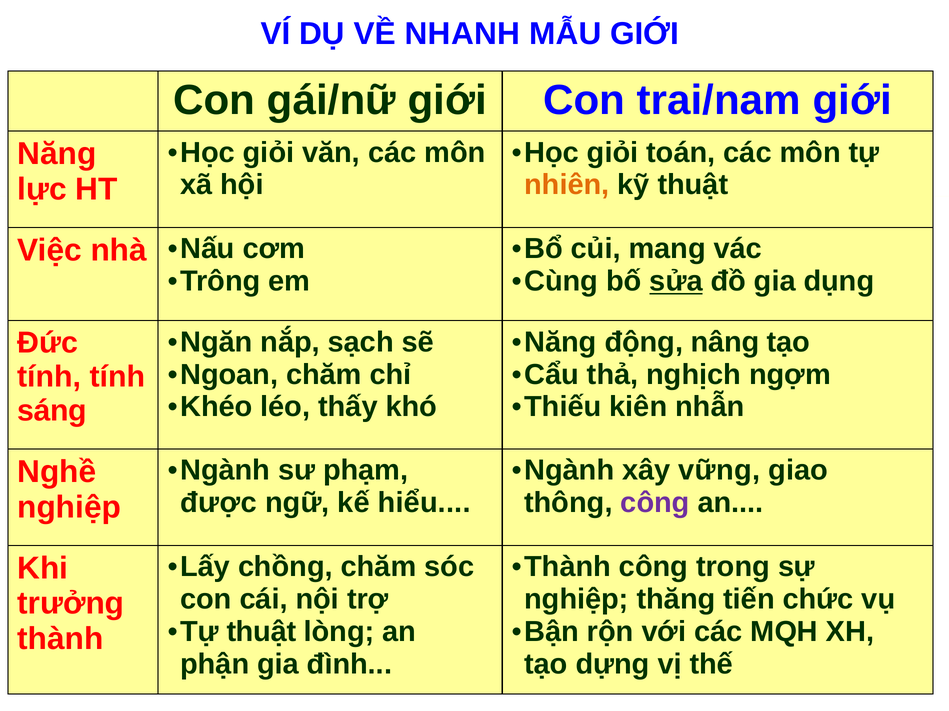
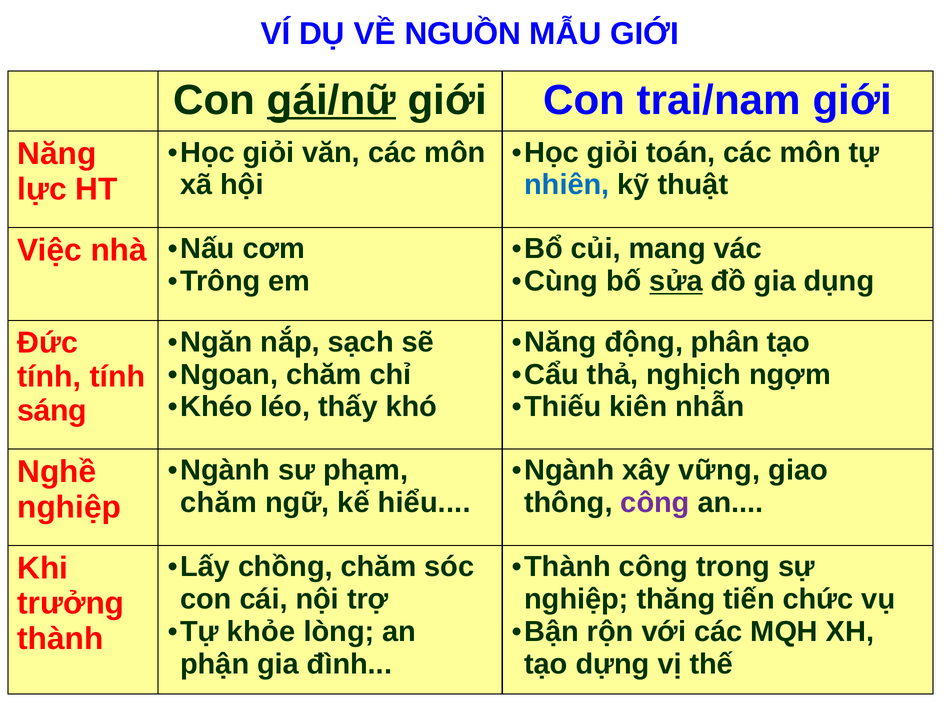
NHANH: NHANH -> NGUỒN (463, 34)
gái/nữ underline: none -> present (331, 100)
nhiên colour: orange -> blue (567, 185)
nâng: nâng -> phân (725, 342)
được: được -> chăm (219, 503)
Tự thuật: thuật -> khỏe (261, 632)
